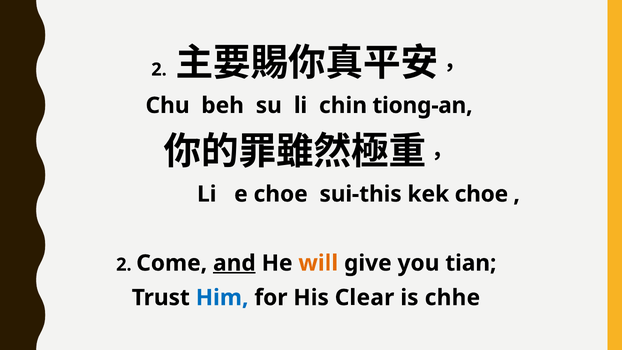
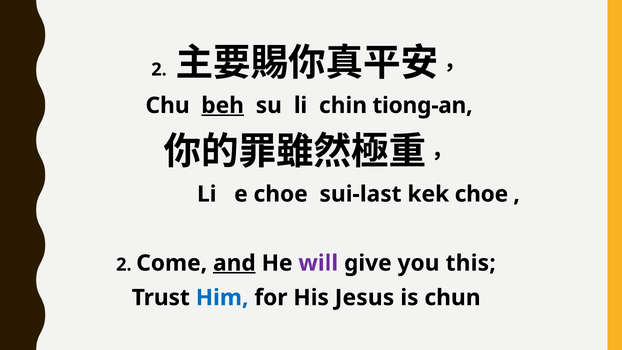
beh underline: none -> present (223, 105)
sui-this: sui-this -> sui-last (361, 194)
will colour: orange -> purple (318, 263)
tian: tian -> this (471, 263)
Clear: Clear -> Jesus (365, 298)
chhe: chhe -> chun (452, 298)
